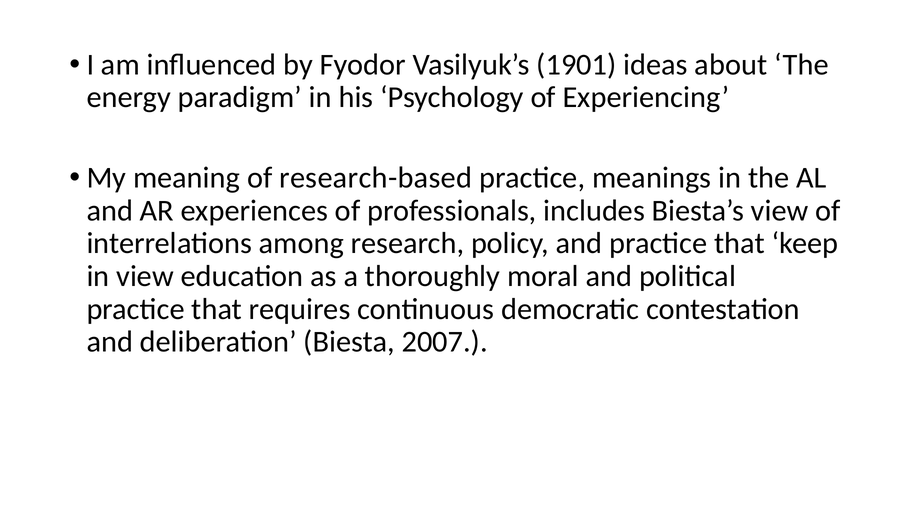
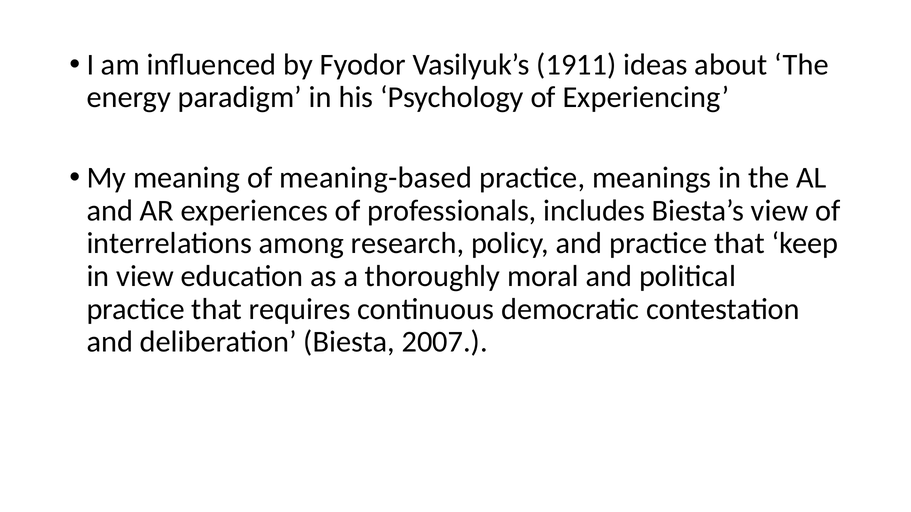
1901: 1901 -> 1911 (576, 65)
research-based: research-based -> meaning-based (376, 178)
